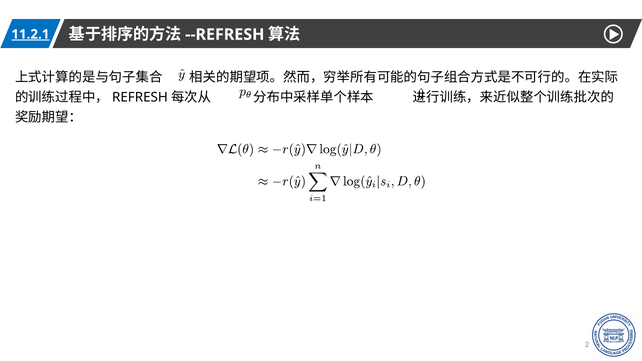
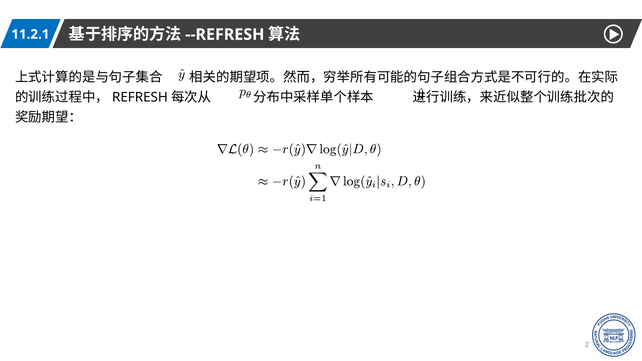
11.2.1 underline: present -> none (30, 34)
